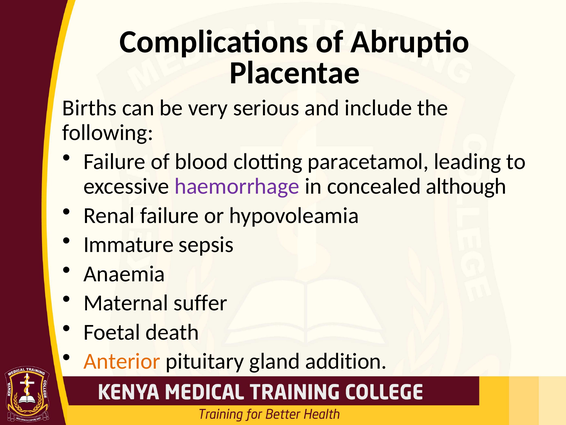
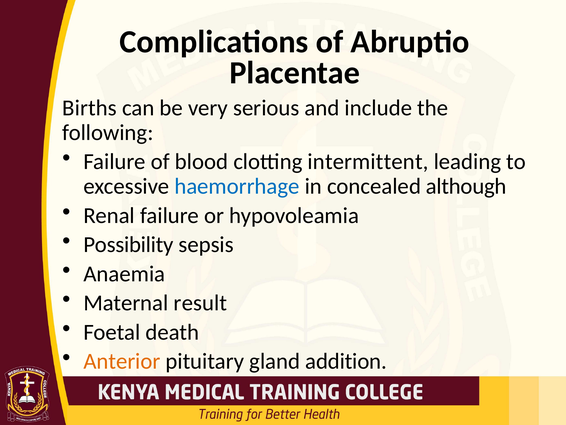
paracetamol: paracetamol -> intermittent (368, 161)
haemorrhage colour: purple -> blue (237, 186)
Immature: Immature -> Possibility (129, 244)
suffer: suffer -> result (200, 303)
